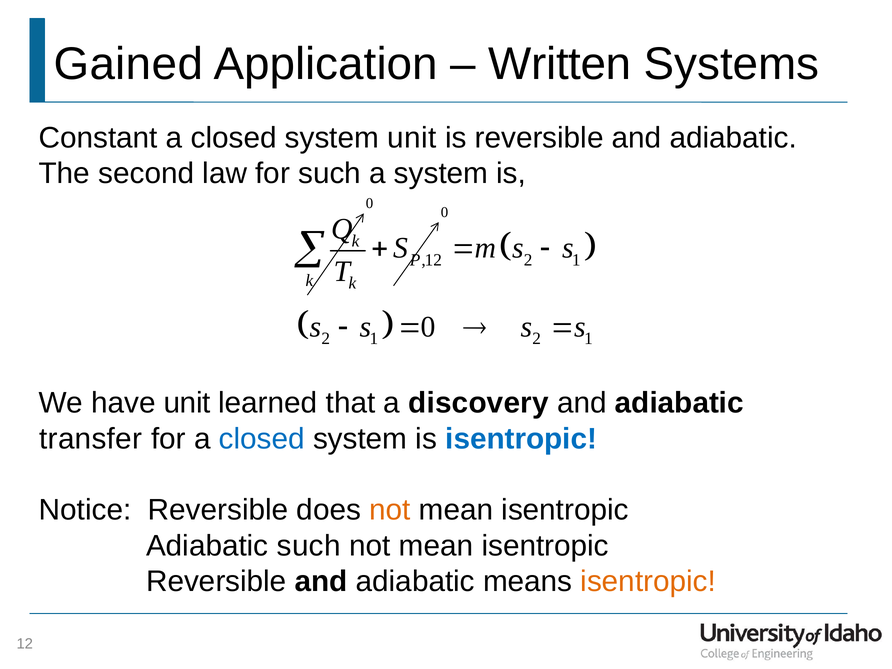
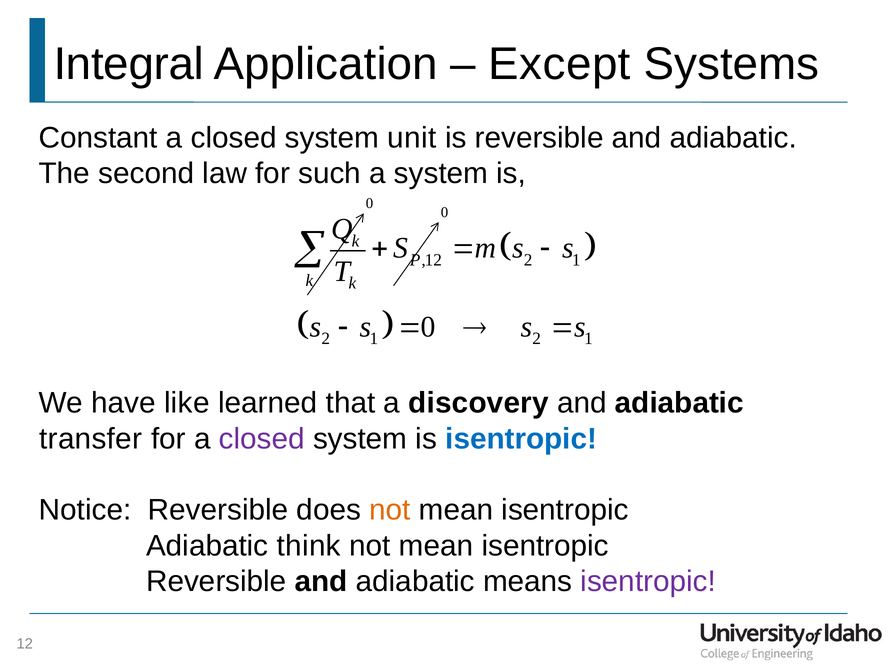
Gained: Gained -> Integral (129, 64)
Written: Written -> Except (560, 64)
have unit: unit -> like (187, 403)
closed colour: blue -> purple (262, 439)
Adiabatic such: such -> think (309, 546)
isentropic colour: orange -> purple (648, 581)
